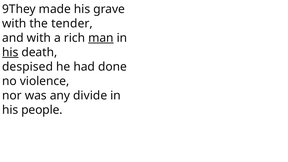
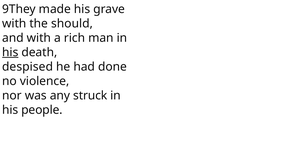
tender: tender -> should (72, 23)
man underline: present -> none (101, 38)
divide: divide -> struck (90, 95)
